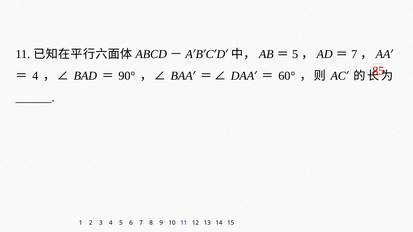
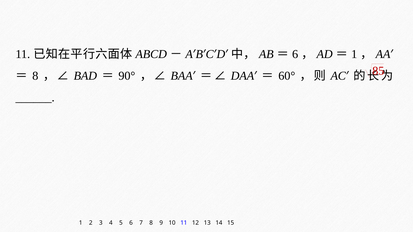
5: 5 -> 6 (295, 54)
7: 7 -> 1 (354, 54)
4: 4 -> 8 (35, 76)
